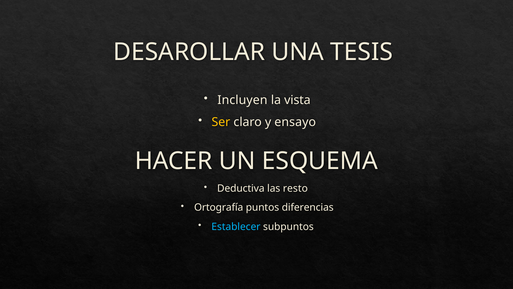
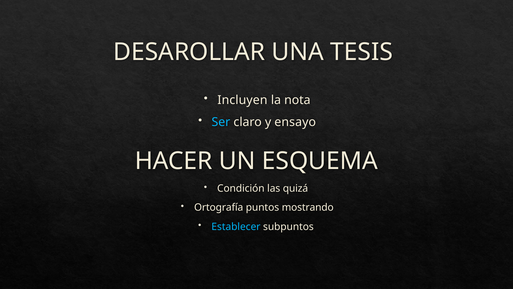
vista: vista -> nota (297, 100)
Ser colour: yellow -> light blue (221, 122)
Deductiva: Deductiva -> Condición (241, 188)
resto: resto -> quizá (295, 188)
diferencias: diferencias -> mostrando (308, 207)
